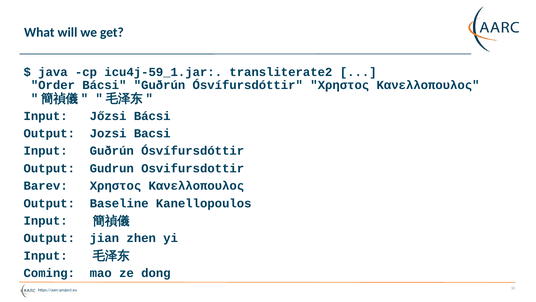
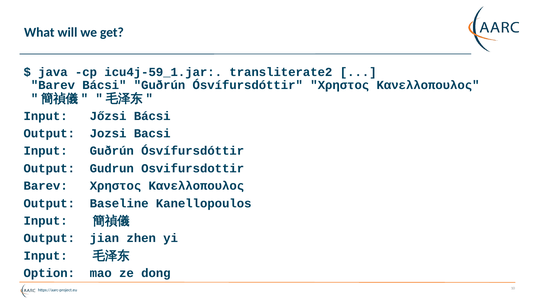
Order: Order -> Barev (53, 85)
Coming: Coming -> Option (49, 273)
